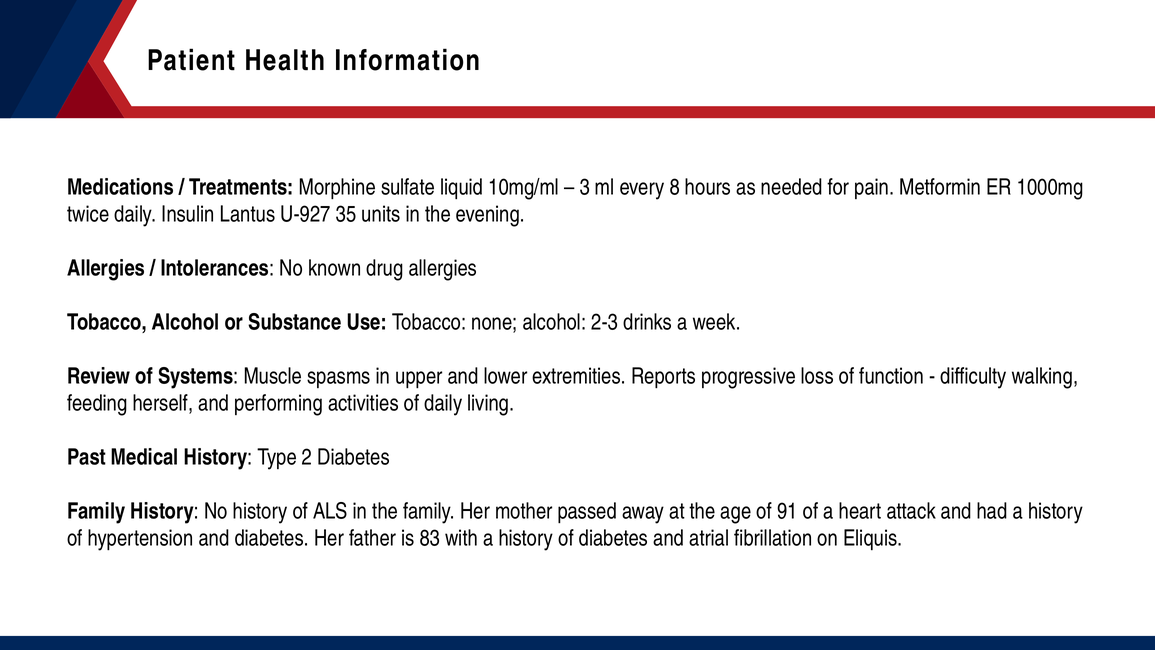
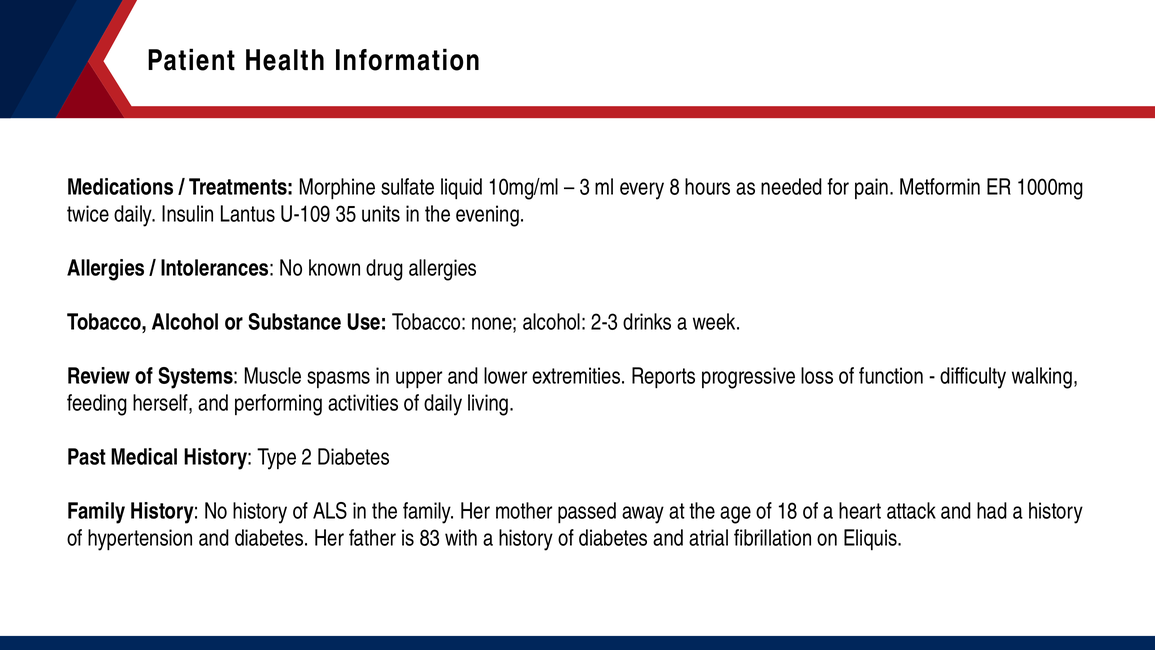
U-927: U-927 -> U-109 (306, 214)
91: 91 -> 18 (787, 511)
